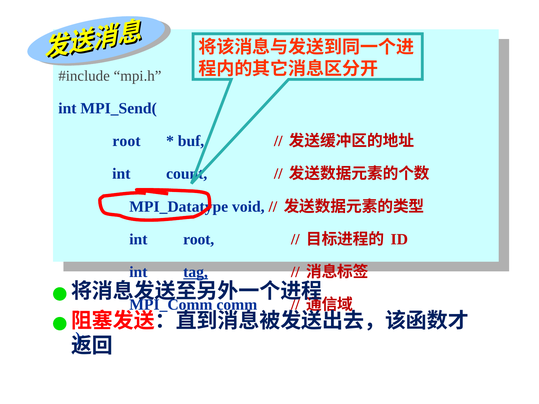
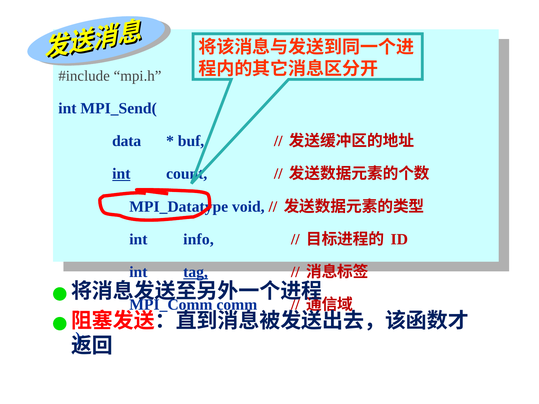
root: root -> data (127, 141)
int underline: none -> present (121, 174)
int root: root -> info (198, 239)
